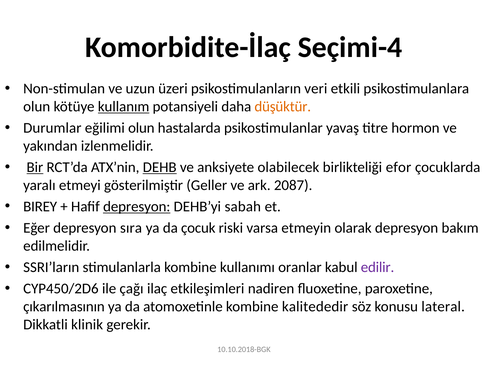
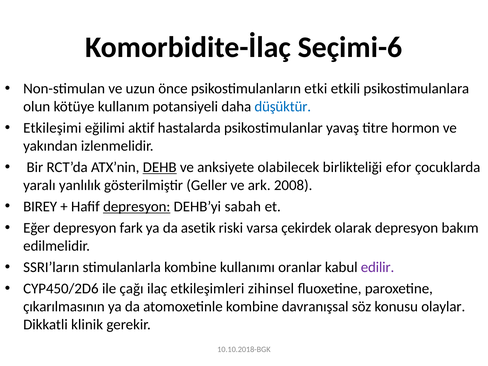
Seçimi-4: Seçimi-4 -> Seçimi-6 (350, 47)
üzeri: üzeri -> önce (173, 89)
veri: veri -> etki (316, 89)
kullanım underline: present -> none (124, 107)
düşüktür colour: orange -> blue (283, 107)
Durumlar: Durumlar -> Etkileşimi (52, 128)
eğilimi olun: olun -> aktif (141, 128)
Bir underline: present -> none (35, 167)
etmeyi: etmeyi -> yanlılık (80, 185)
2087: 2087 -> 2008 (293, 185)
sıra: sıra -> fark (131, 228)
çocuk: çocuk -> asetik (198, 228)
etmeyin: etmeyin -> çekirdek (306, 228)
nadiren: nadiren -> zihinsel (271, 289)
kalitededir: kalitededir -> davranışsal (315, 307)
lateral: lateral -> olaylar (443, 307)
